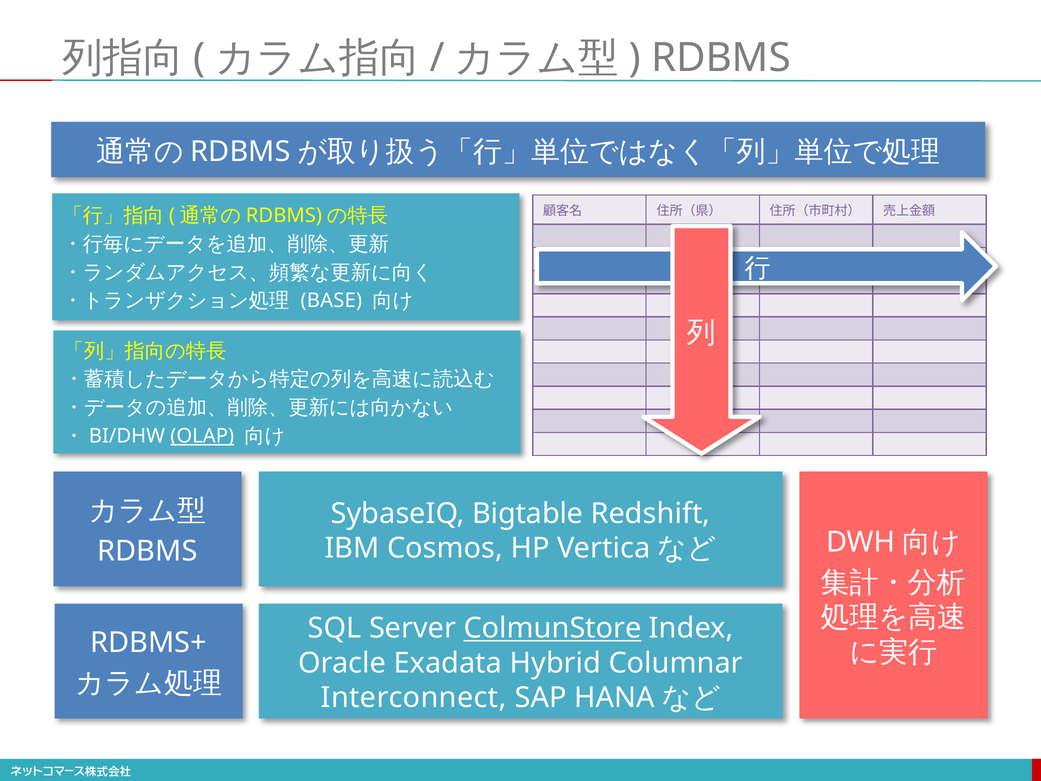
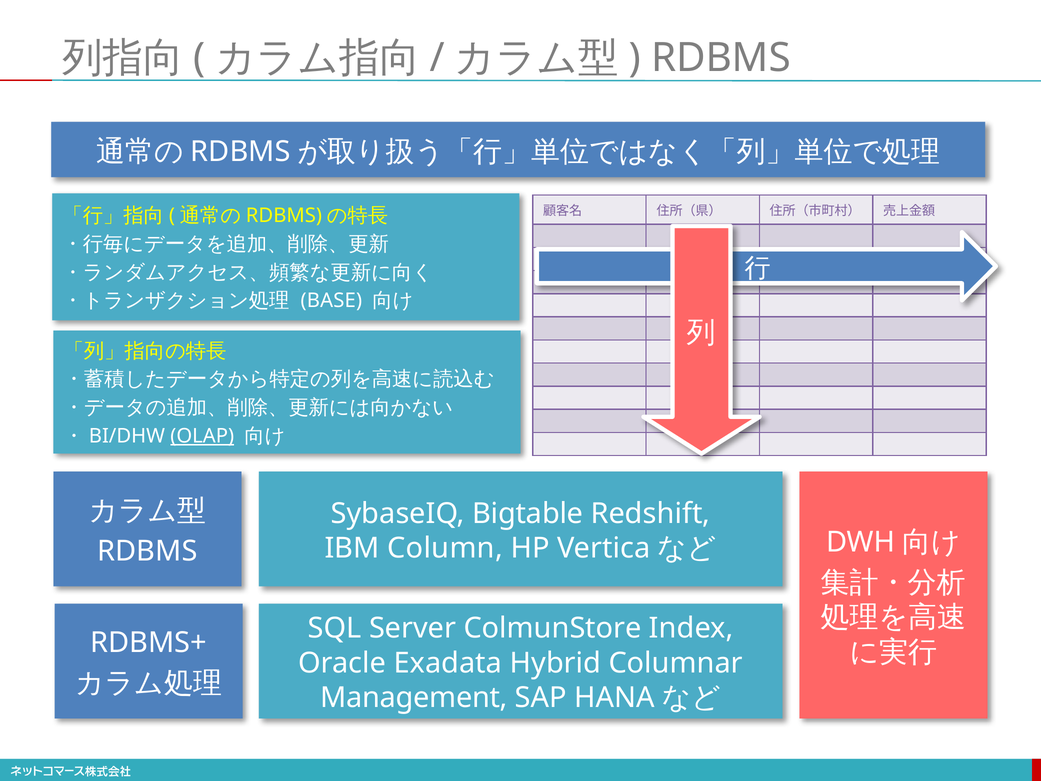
Cosmos: Cosmos -> Column (445, 548)
ColmunStore underline: present -> none (553, 628)
Interconnect: Interconnect -> Management (414, 698)
